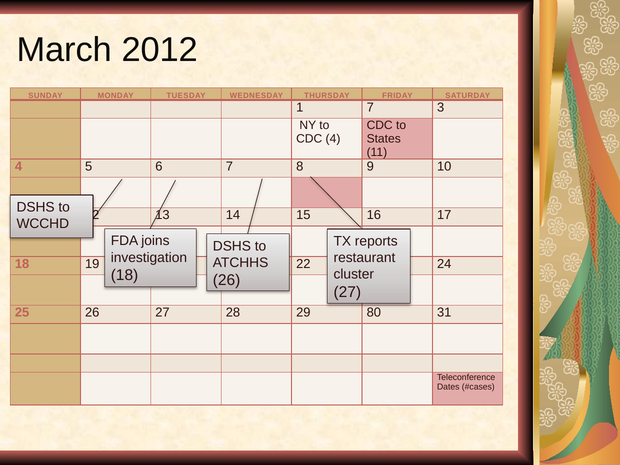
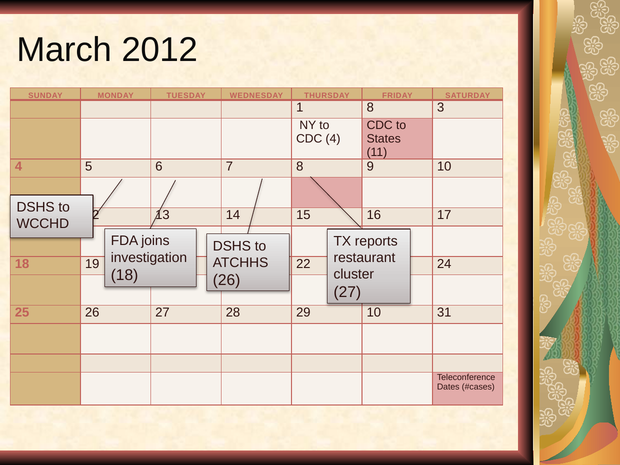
1 7: 7 -> 8 (370, 107)
29 80: 80 -> 10 (374, 313)
